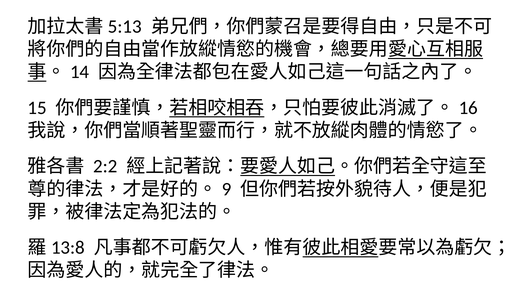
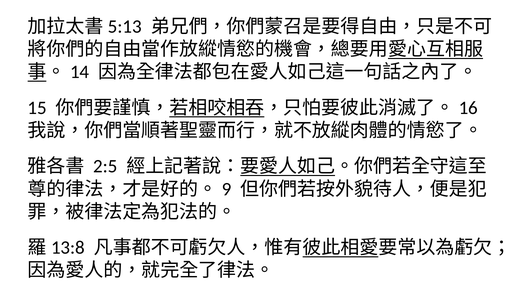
2:2: 2:2 -> 2:5 (105, 166)
